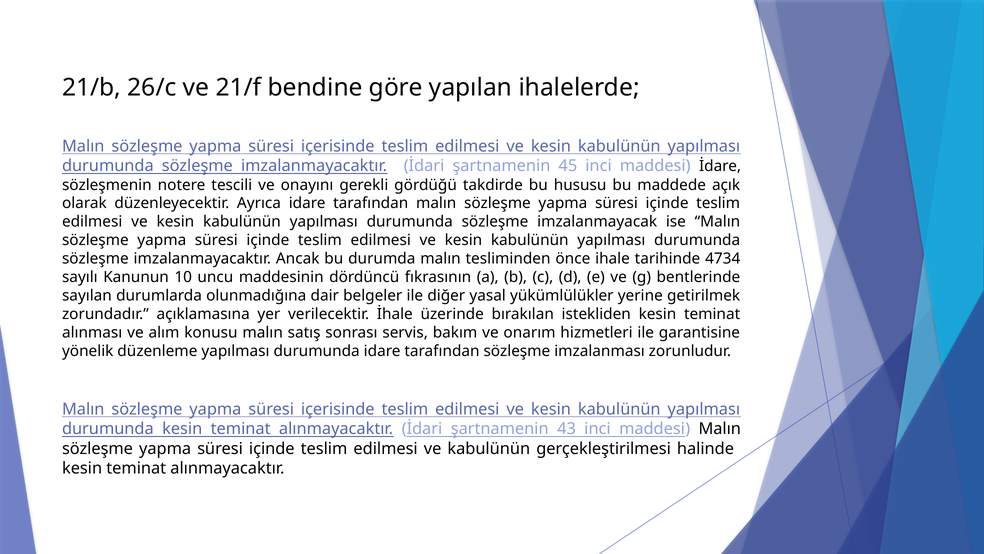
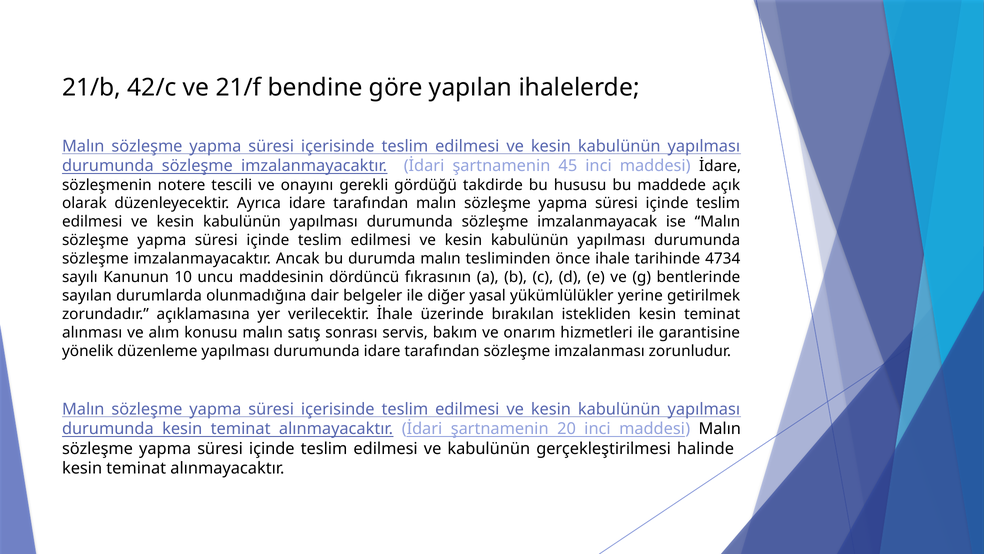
26/c: 26/c -> 42/c (152, 88)
43: 43 -> 20 (567, 429)
